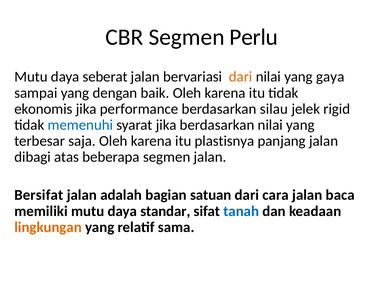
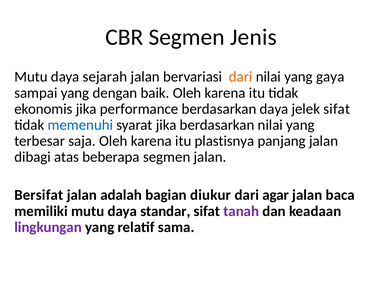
Perlu: Perlu -> Jenis (253, 37)
seberat: seberat -> sejarah (105, 77)
berdasarkan silau: silau -> daya (274, 109)
jelek rigid: rigid -> sifat (337, 109)
satuan: satuan -> diukur (211, 195)
cara: cara -> agar (276, 195)
tanah colour: blue -> purple (241, 211)
lingkungan colour: orange -> purple (48, 227)
